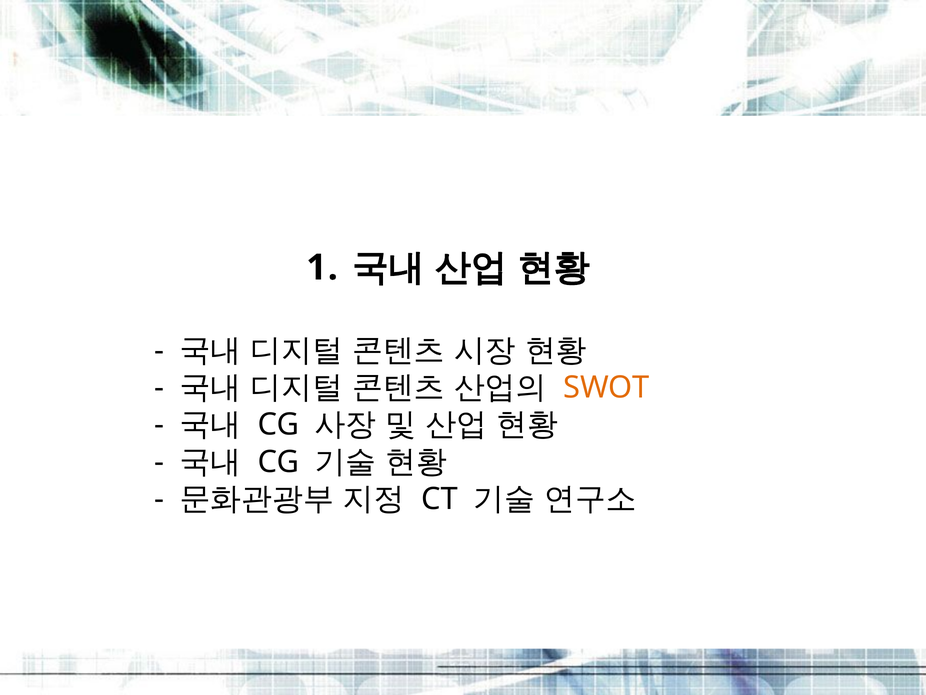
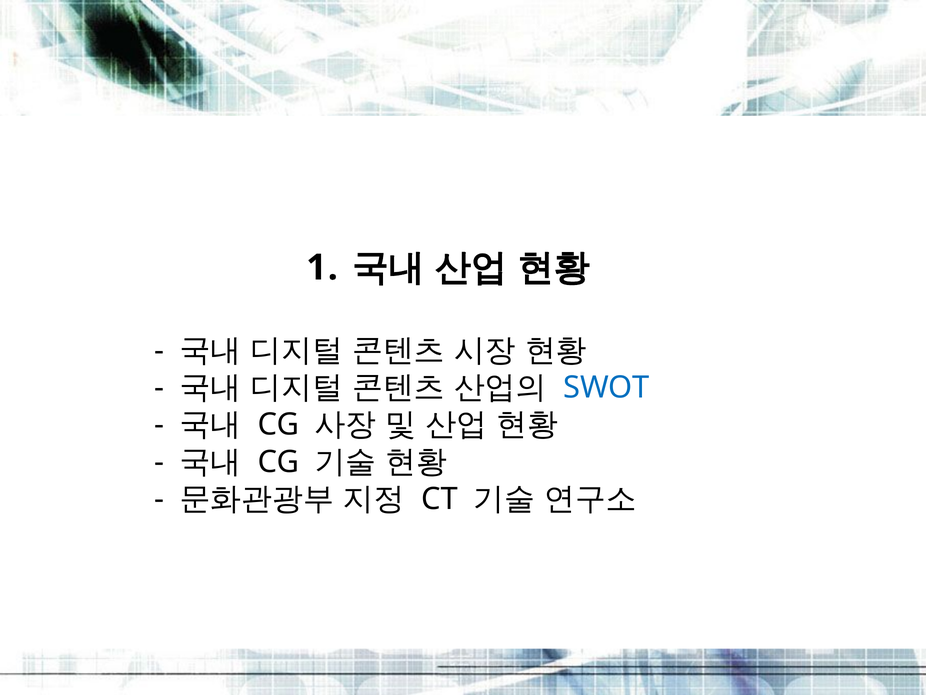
SWOT colour: orange -> blue (606, 387)
